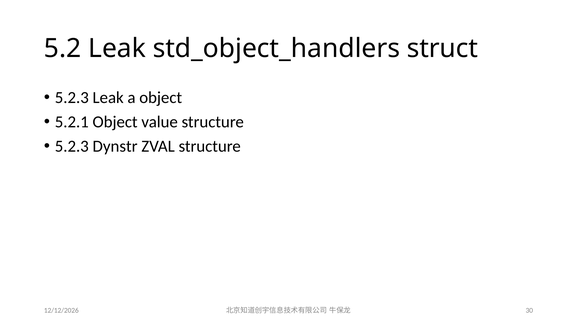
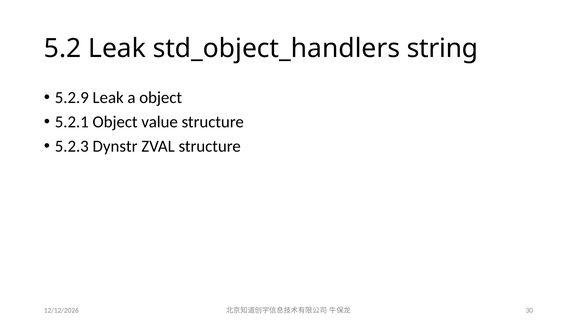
struct: struct -> string (442, 48)
5.2.3: 5.2.3 -> 5.2.9 (72, 98)
